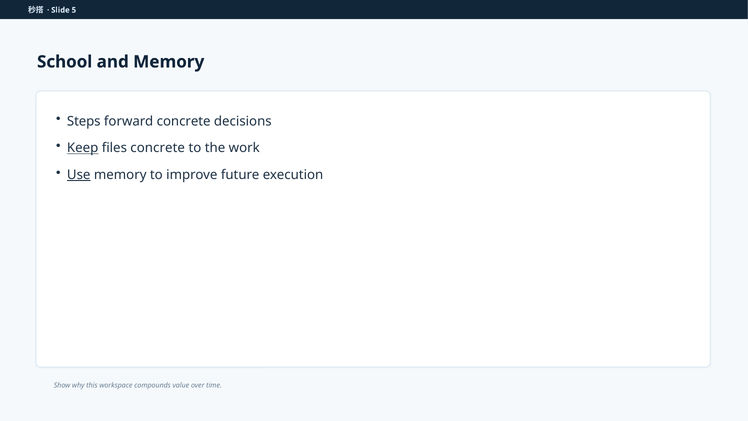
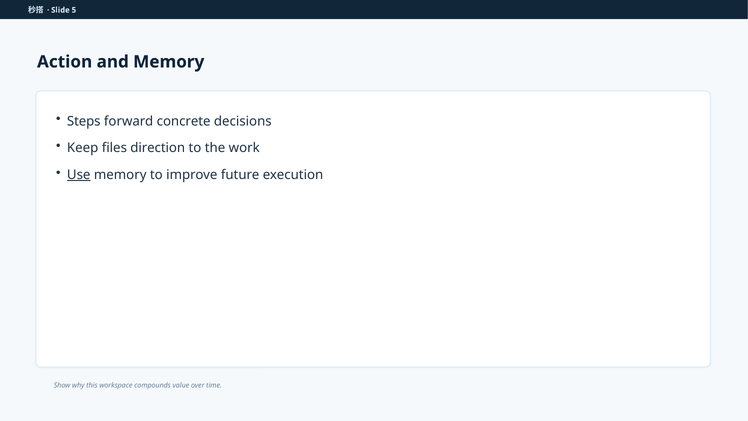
School: School -> Action (65, 62)
Keep underline: present -> none (83, 148)
files concrete: concrete -> direction (158, 148)
